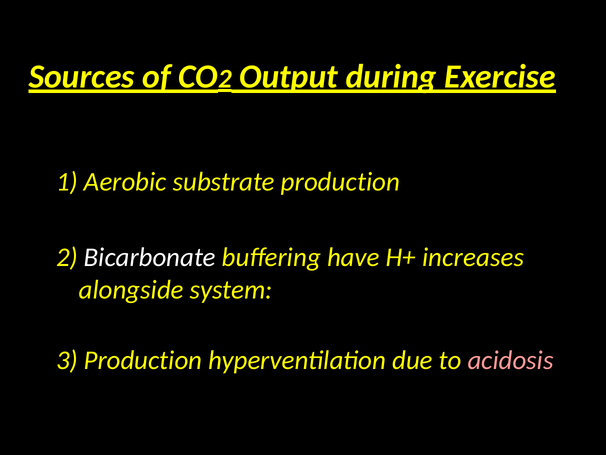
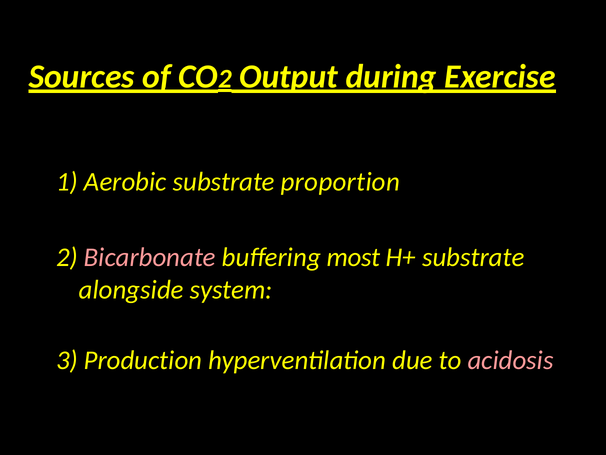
substrate production: production -> proportion (340, 182)
Bicarbonate colour: white -> pink (150, 257)
have: have -> most (353, 257)
H+ increases: increases -> substrate (473, 257)
